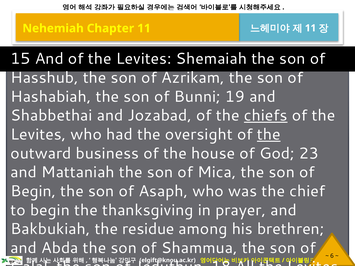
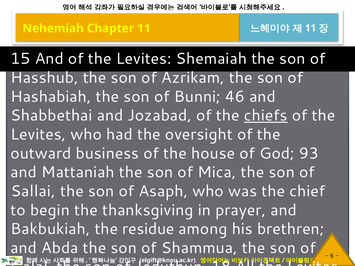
19: 19 -> 46 (235, 97)
the underline: present -> none (269, 135)
23: 23 -> 93 (309, 153)
Begin: Begin -> Sallai (33, 191)
